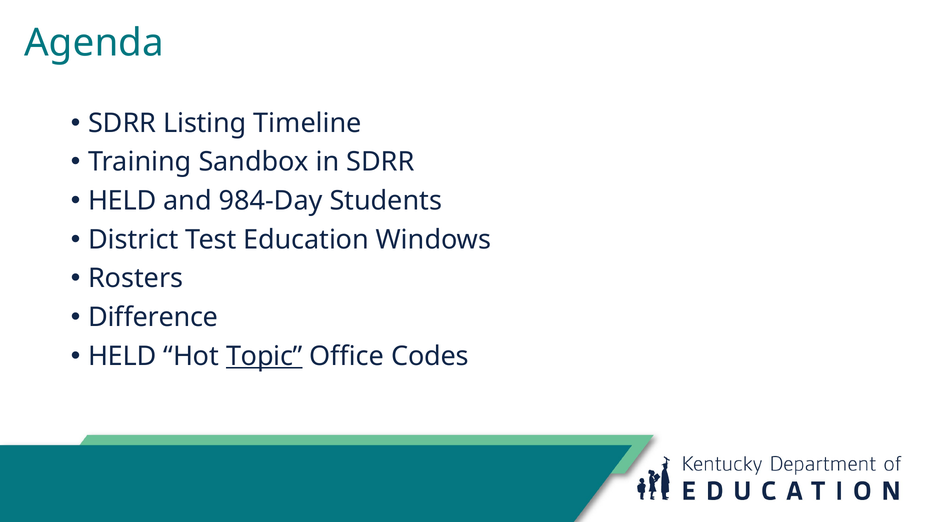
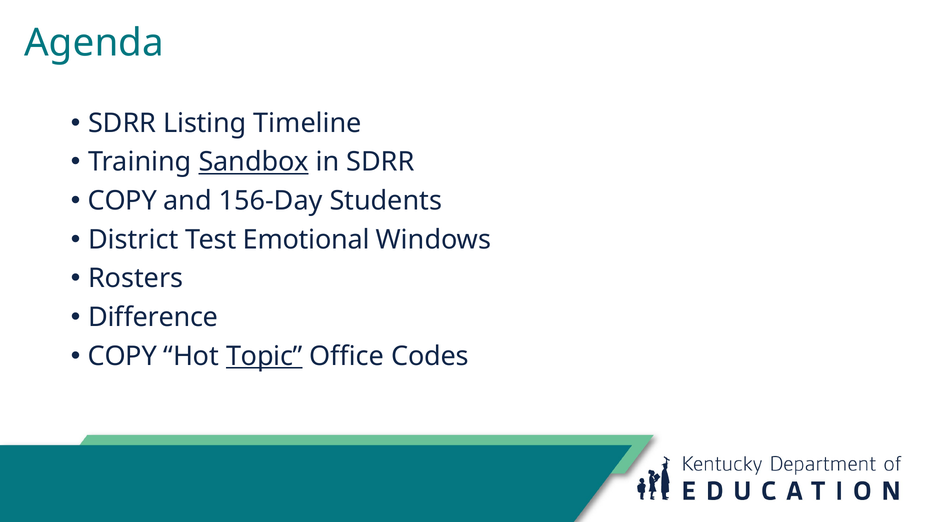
Sandbox underline: none -> present (254, 162)
HELD: HELD -> COPY (122, 201)
984-Day: 984-Day -> 156-Day (271, 201)
Education: Education -> Emotional (306, 240)
HELD: HELD -> COPY (122, 356)
